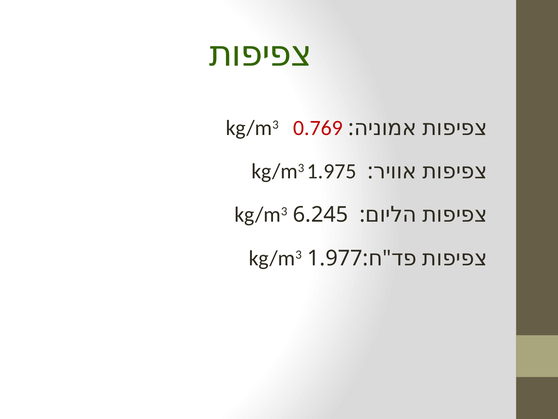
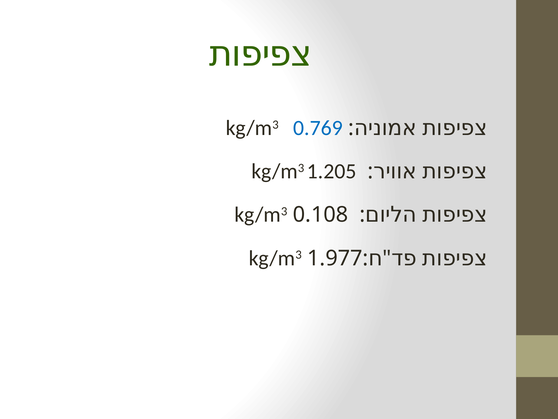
0.769 colour: red -> blue (318, 128)
1.975: 1.975 -> 1.205 (332, 171)
6.245: 6.245 -> 0.108 (321, 215)
